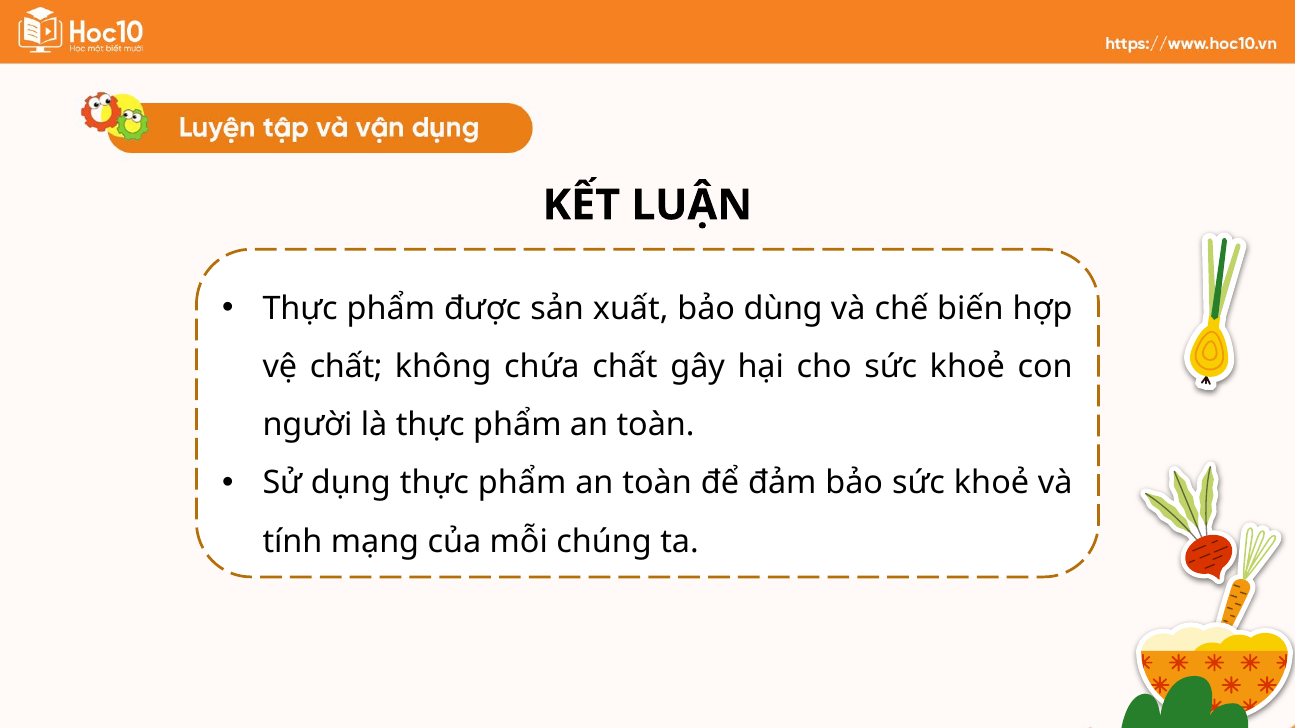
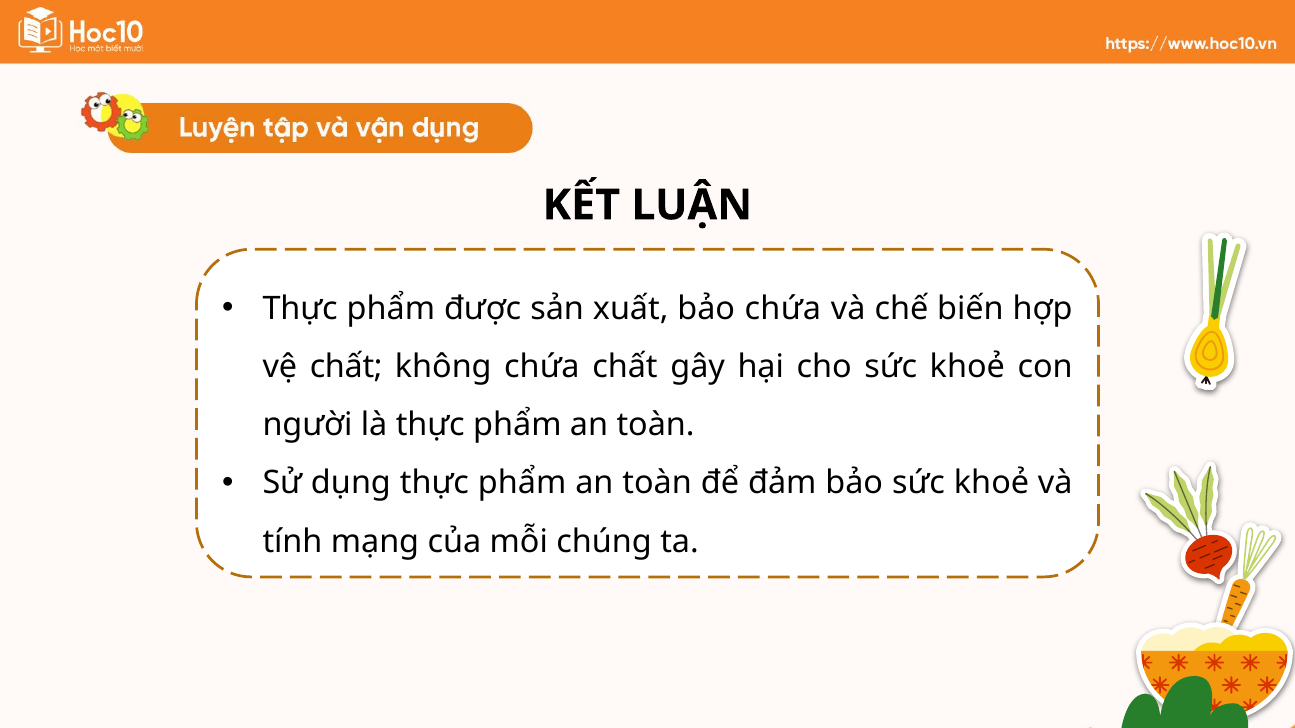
bảo dùng: dùng -> chứa (783, 309)
